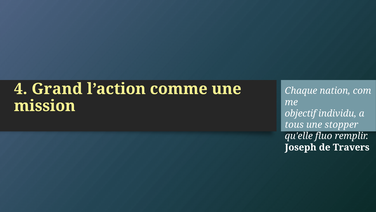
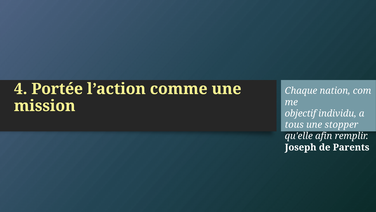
Grand: Grand -> Portée (57, 89)
fluo: fluo -> afin (324, 136)
Travers: Travers -> Parents (351, 147)
